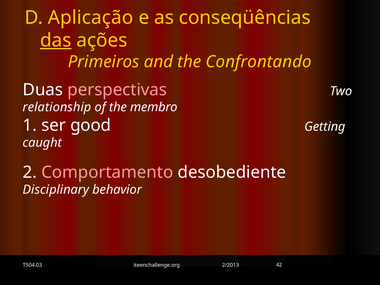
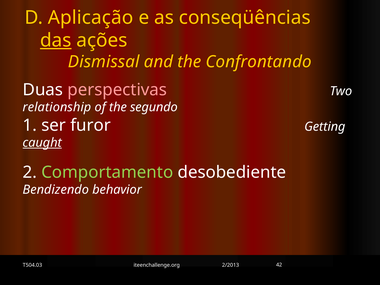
Primeiros: Primeiros -> Dismissal (104, 62)
membro: membro -> segundo (154, 107)
good: good -> furor (91, 125)
caught underline: none -> present (42, 143)
Comportamento colour: pink -> light green (107, 172)
Disciplinary: Disciplinary -> Bendizendo (56, 190)
